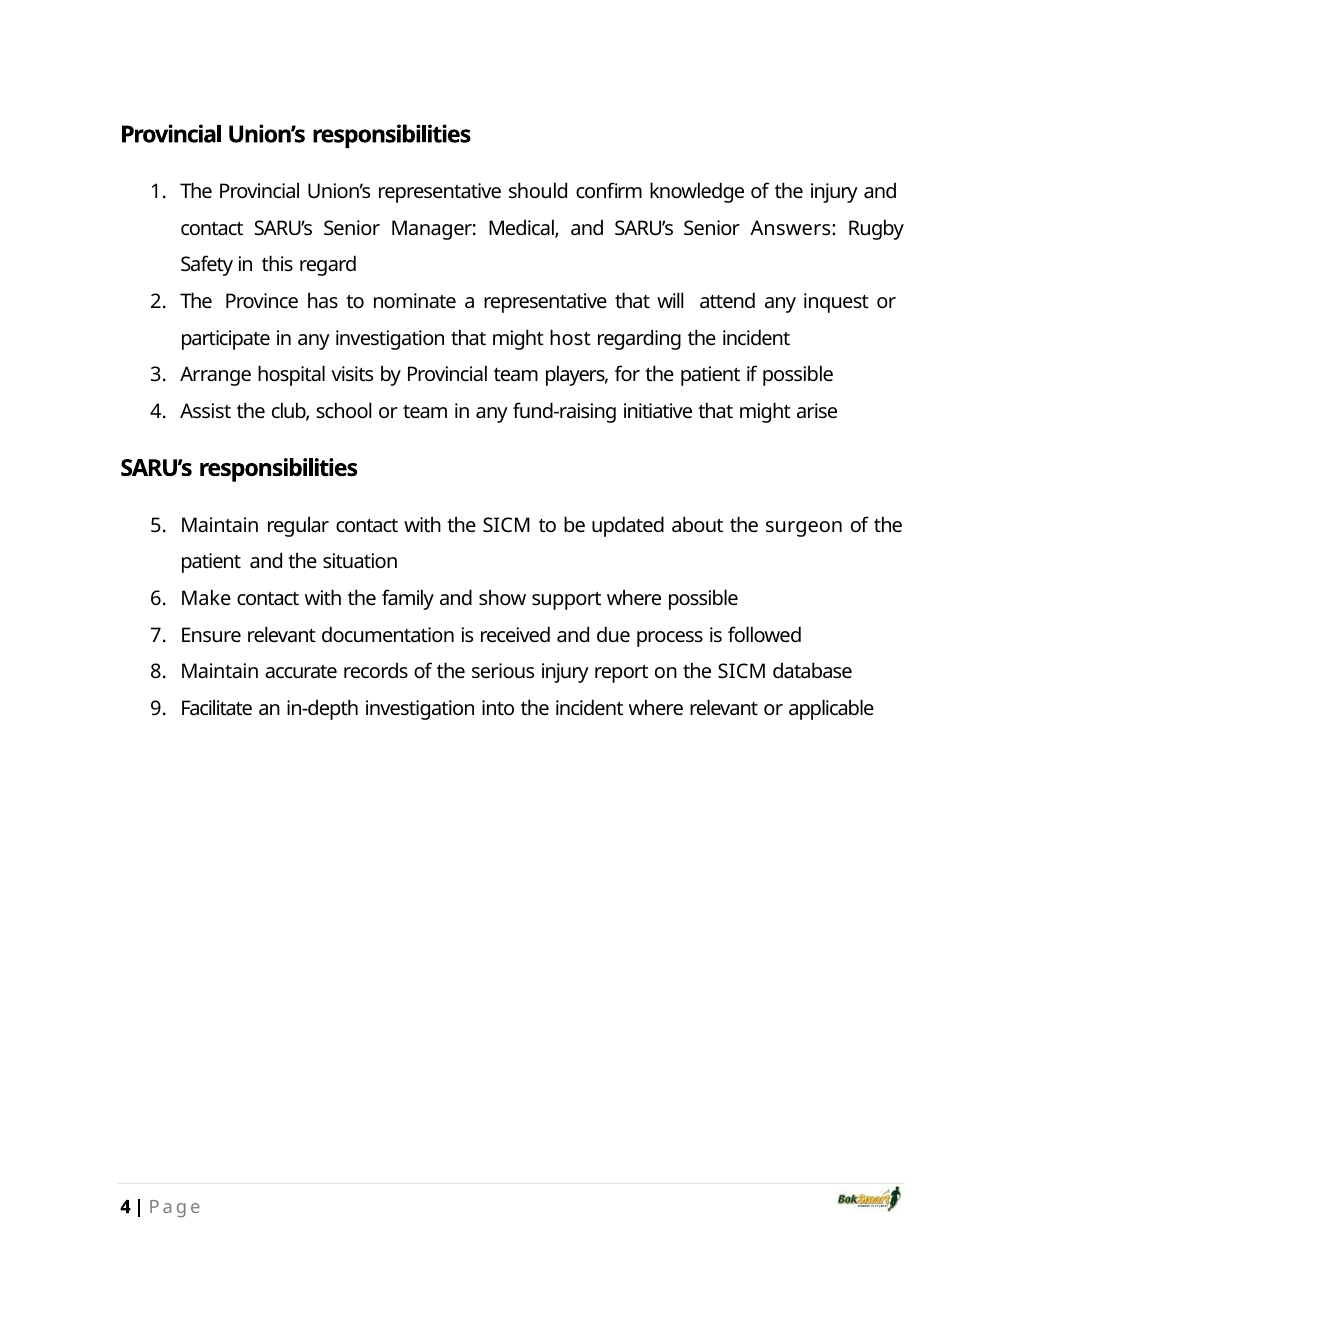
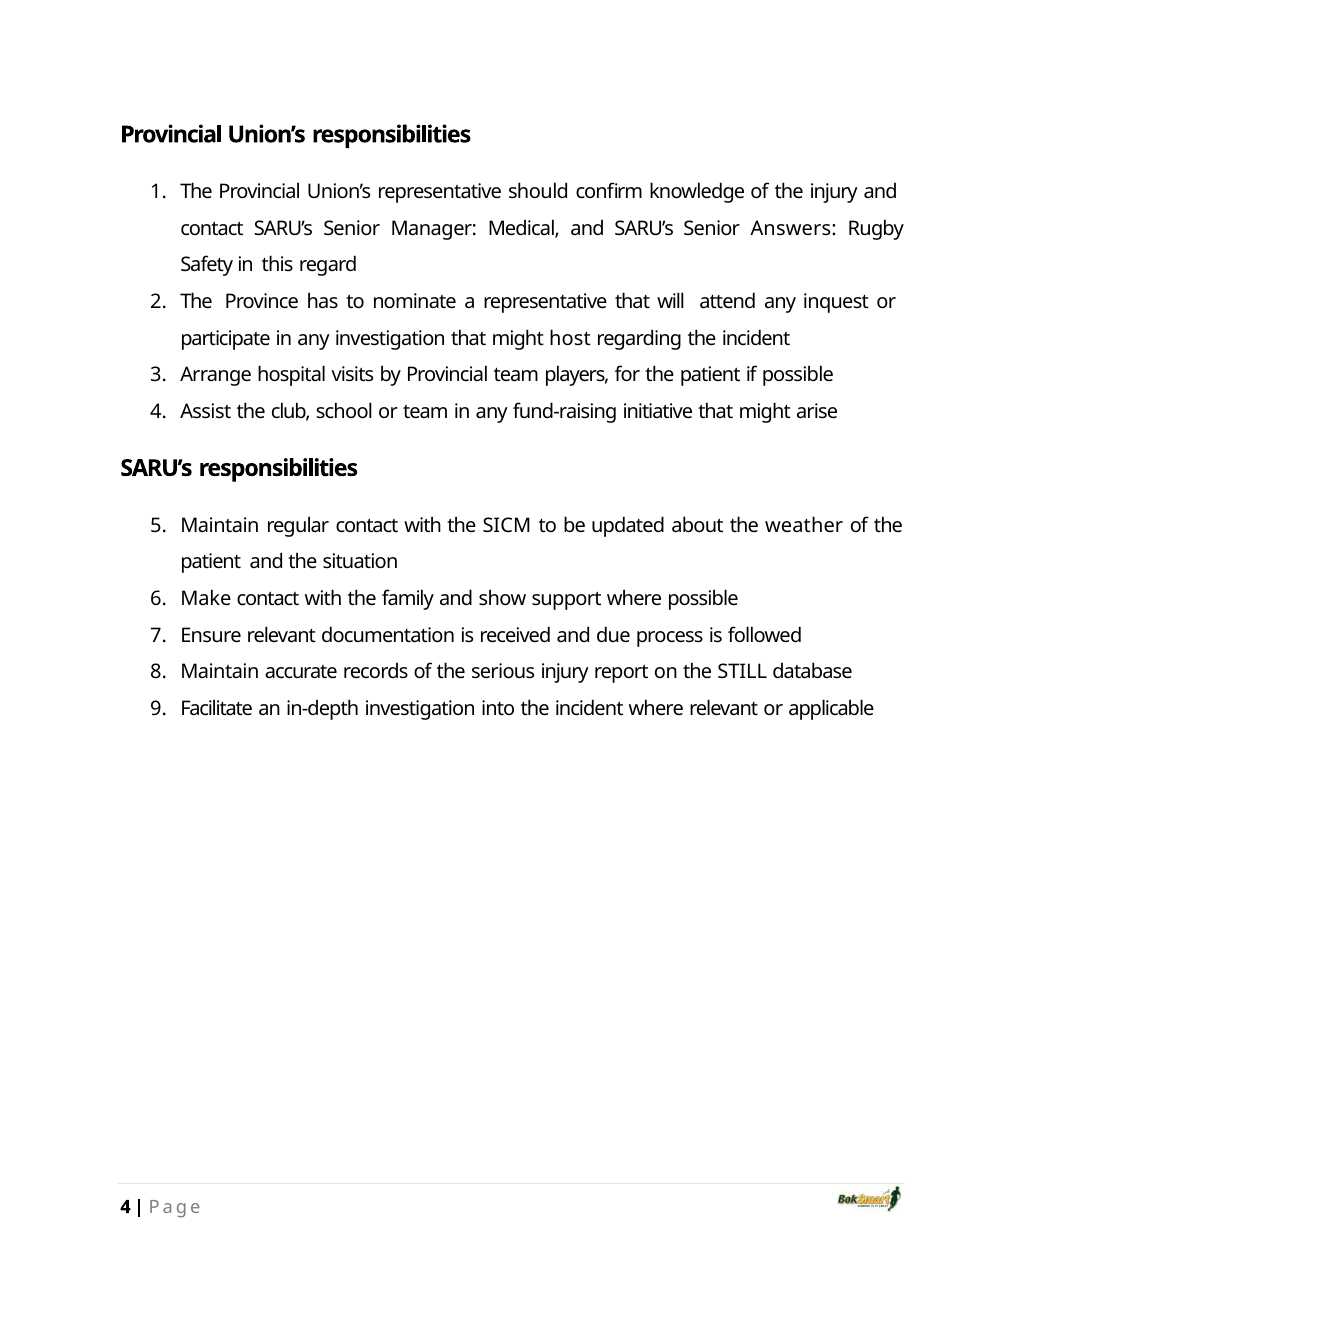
surgeon: surgeon -> weather (804, 526)
on the SICM: SICM -> STILL (742, 672)
